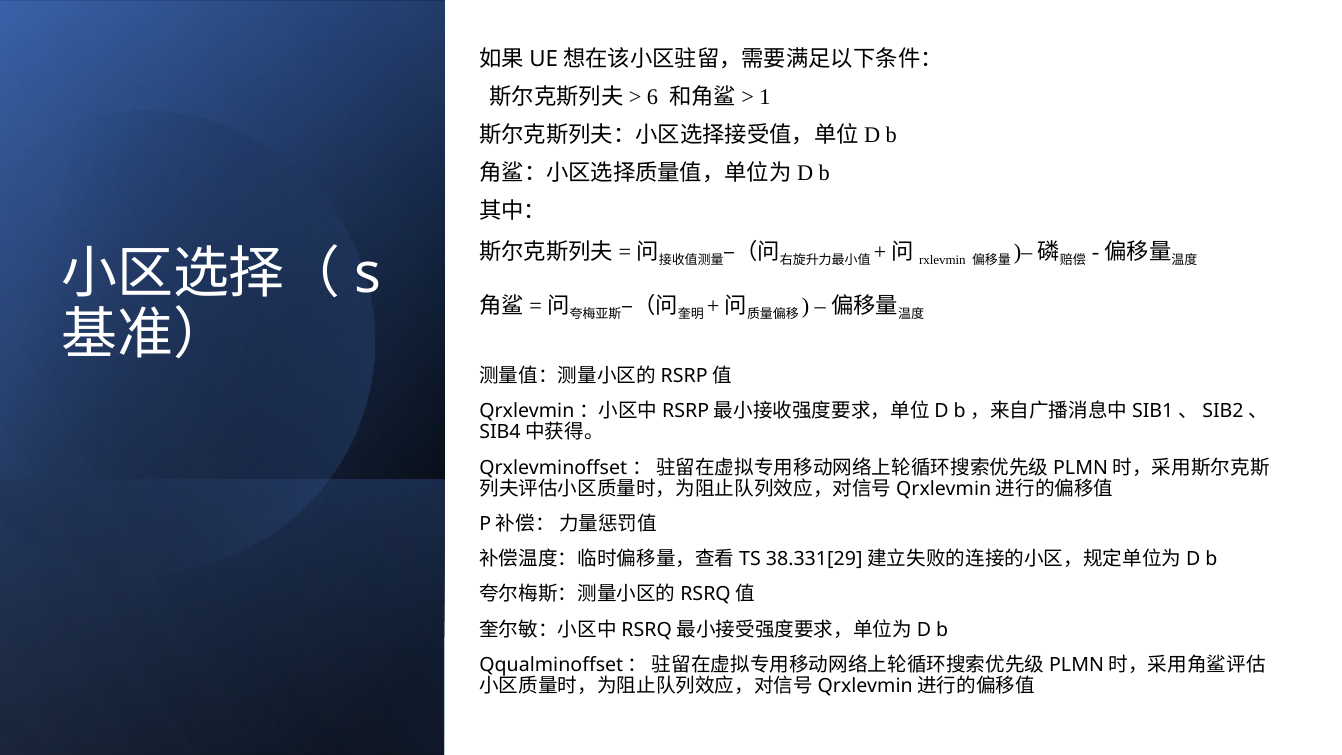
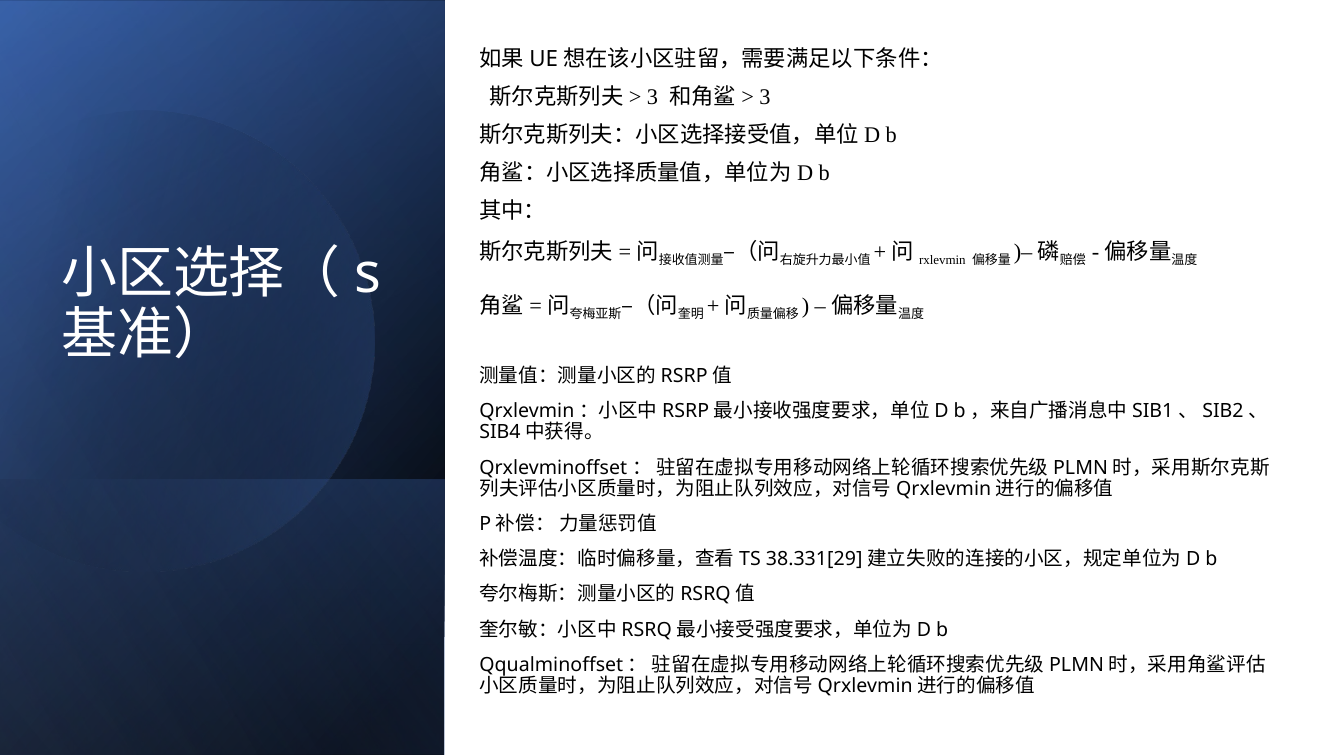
6: 6 -> 3 (652, 97)
1: 1 -> 3 (765, 97)
